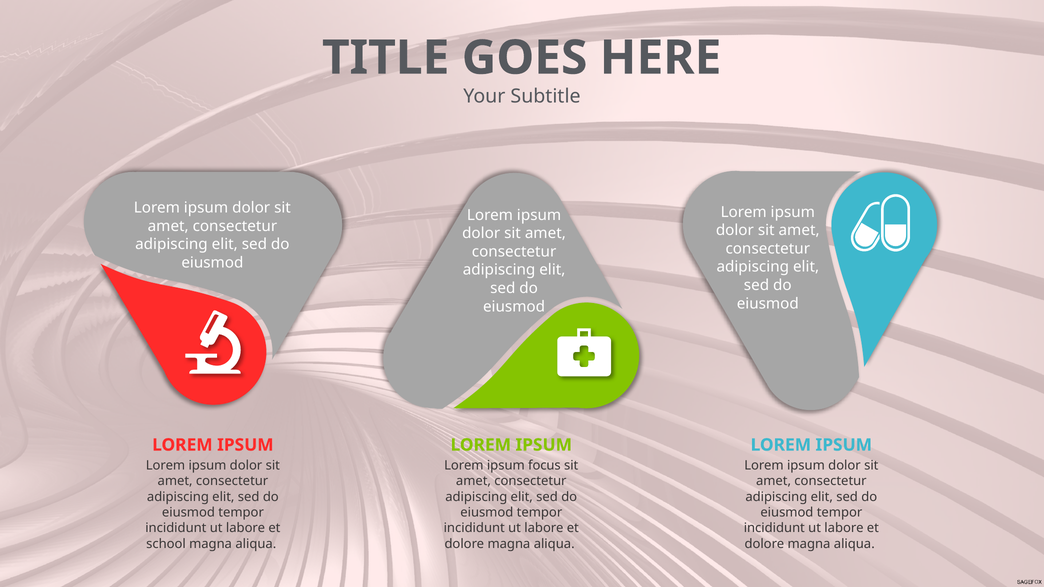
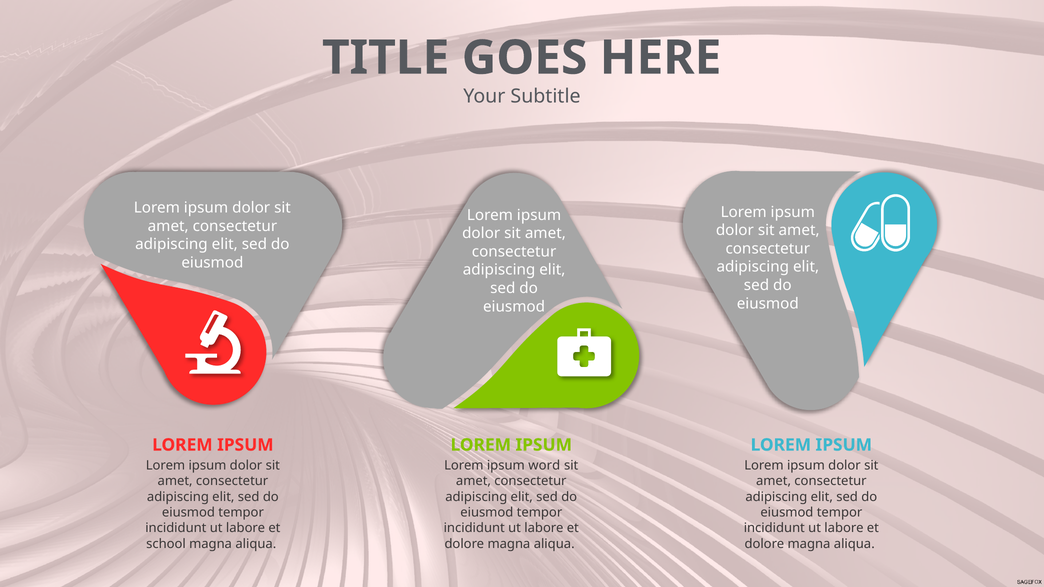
focus: focus -> word (544, 466)
